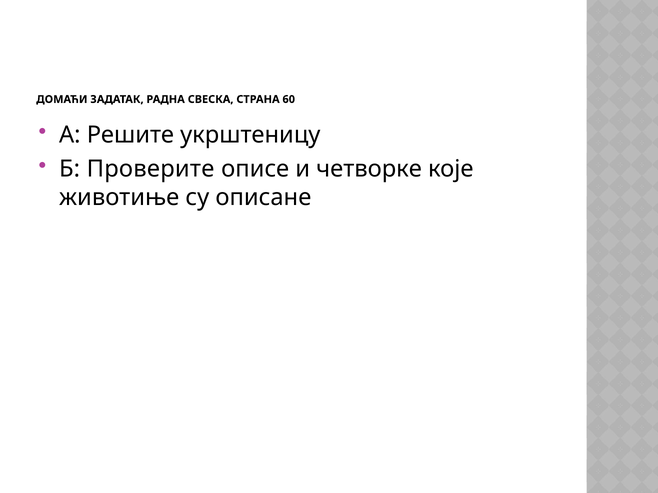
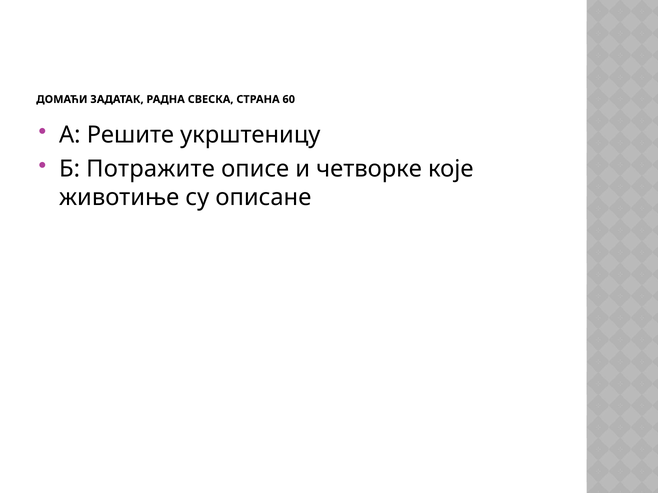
Проверите: Проверите -> Потражите (151, 169)
